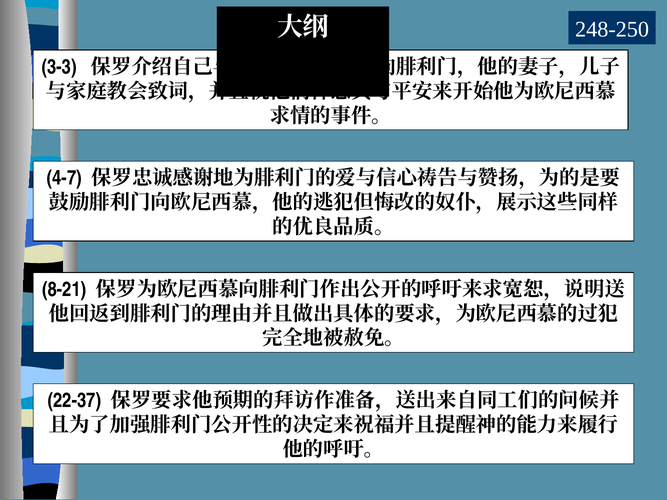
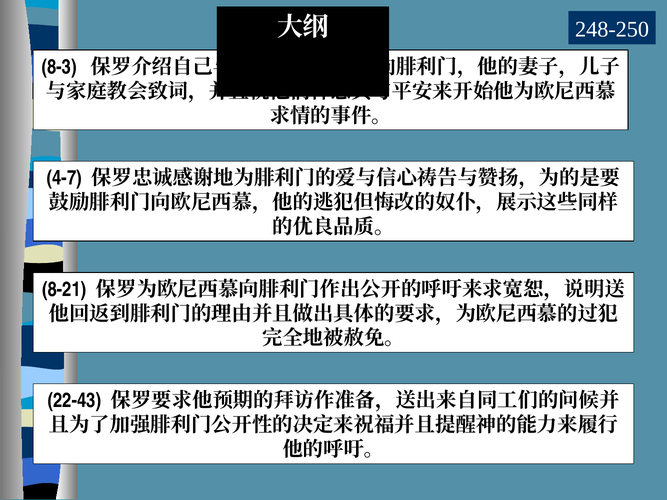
3-3: 3-3 -> 8-3 (59, 67)
22-37: 22-37 -> 22-43 (74, 401)
